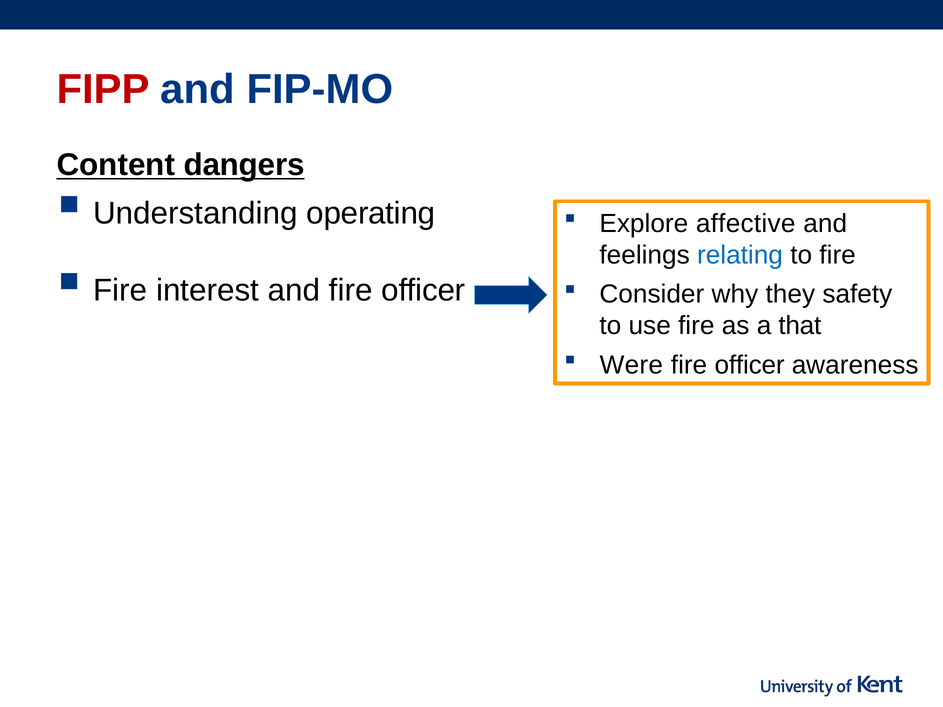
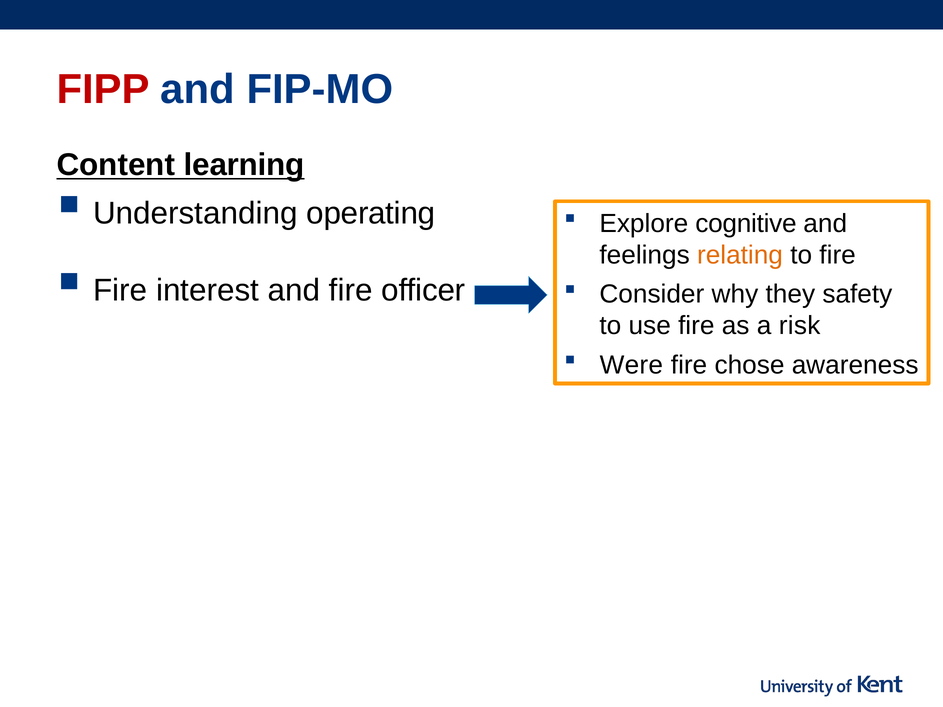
dangers: dangers -> learning (244, 165)
affective: affective -> cognitive (746, 224)
relating colour: blue -> orange (740, 255)
that: that -> risk (800, 326)
officer: officer -> chose (750, 365)
